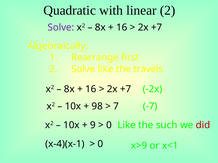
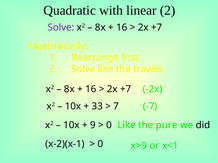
98: 98 -> 33 (97, 106)
such: such -> pure (167, 125)
did colour: red -> black (203, 125)
x-4)(x-1: x-4)(x-1 -> x-2)(x-1 (65, 144)
